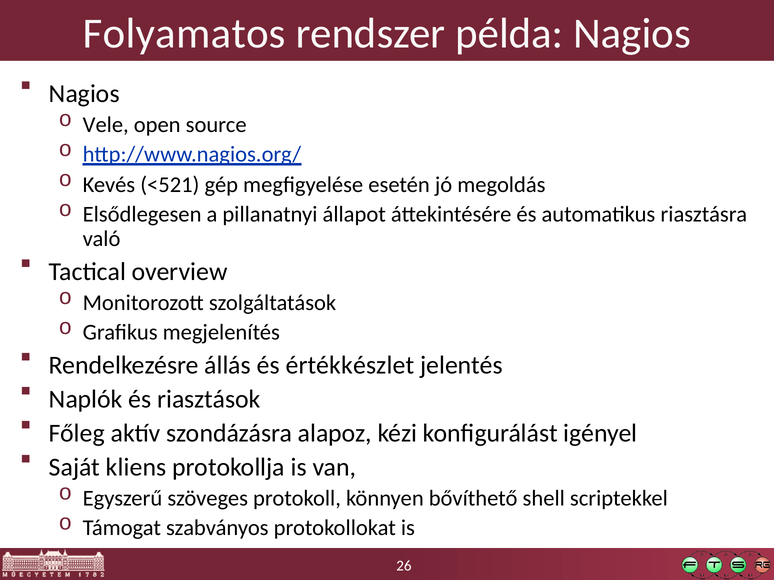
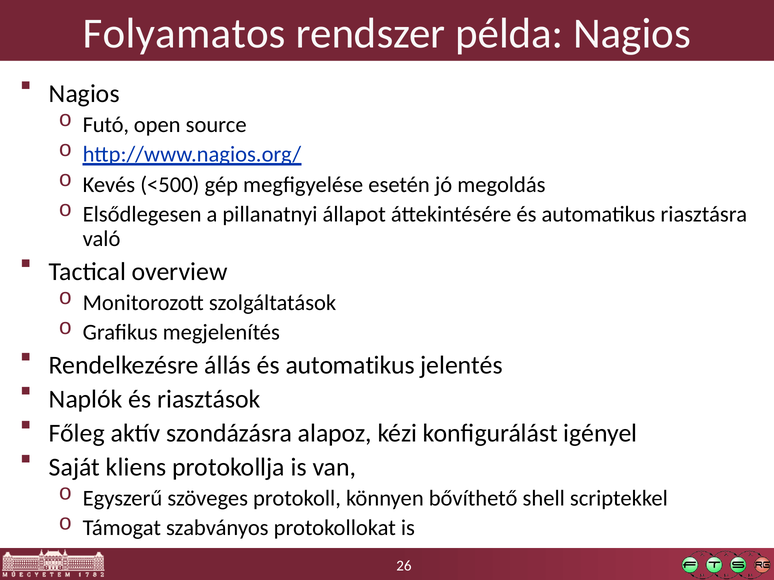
Vele: Vele -> Futó (106, 125)
<521: <521 -> <500 (170, 185)
állás és értékkészlet: értékkészlet -> automatikus (350, 365)
